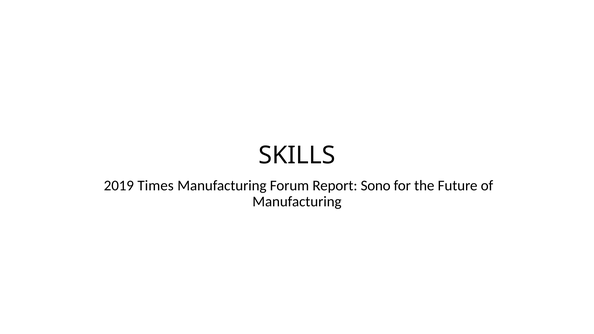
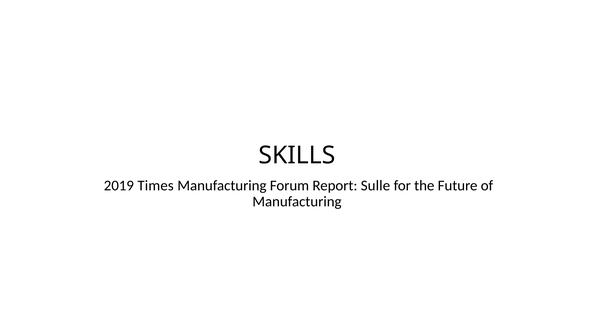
Sono: Sono -> Sulle (375, 186)
